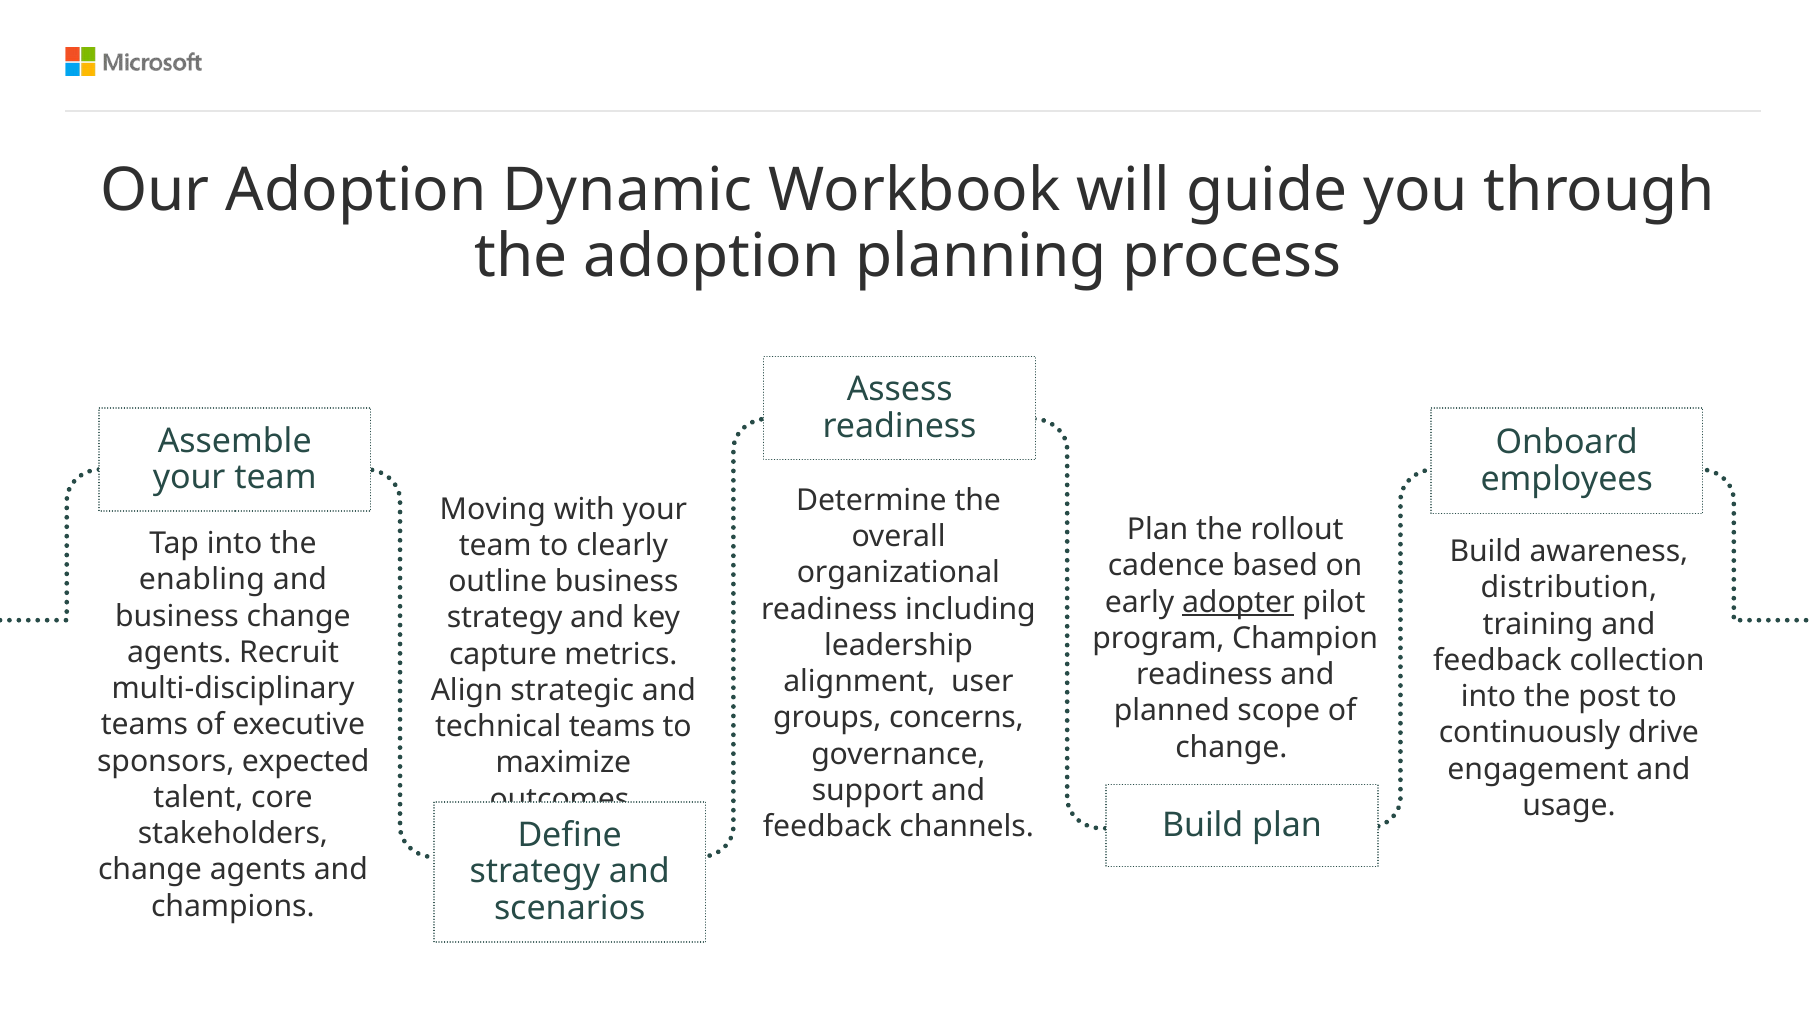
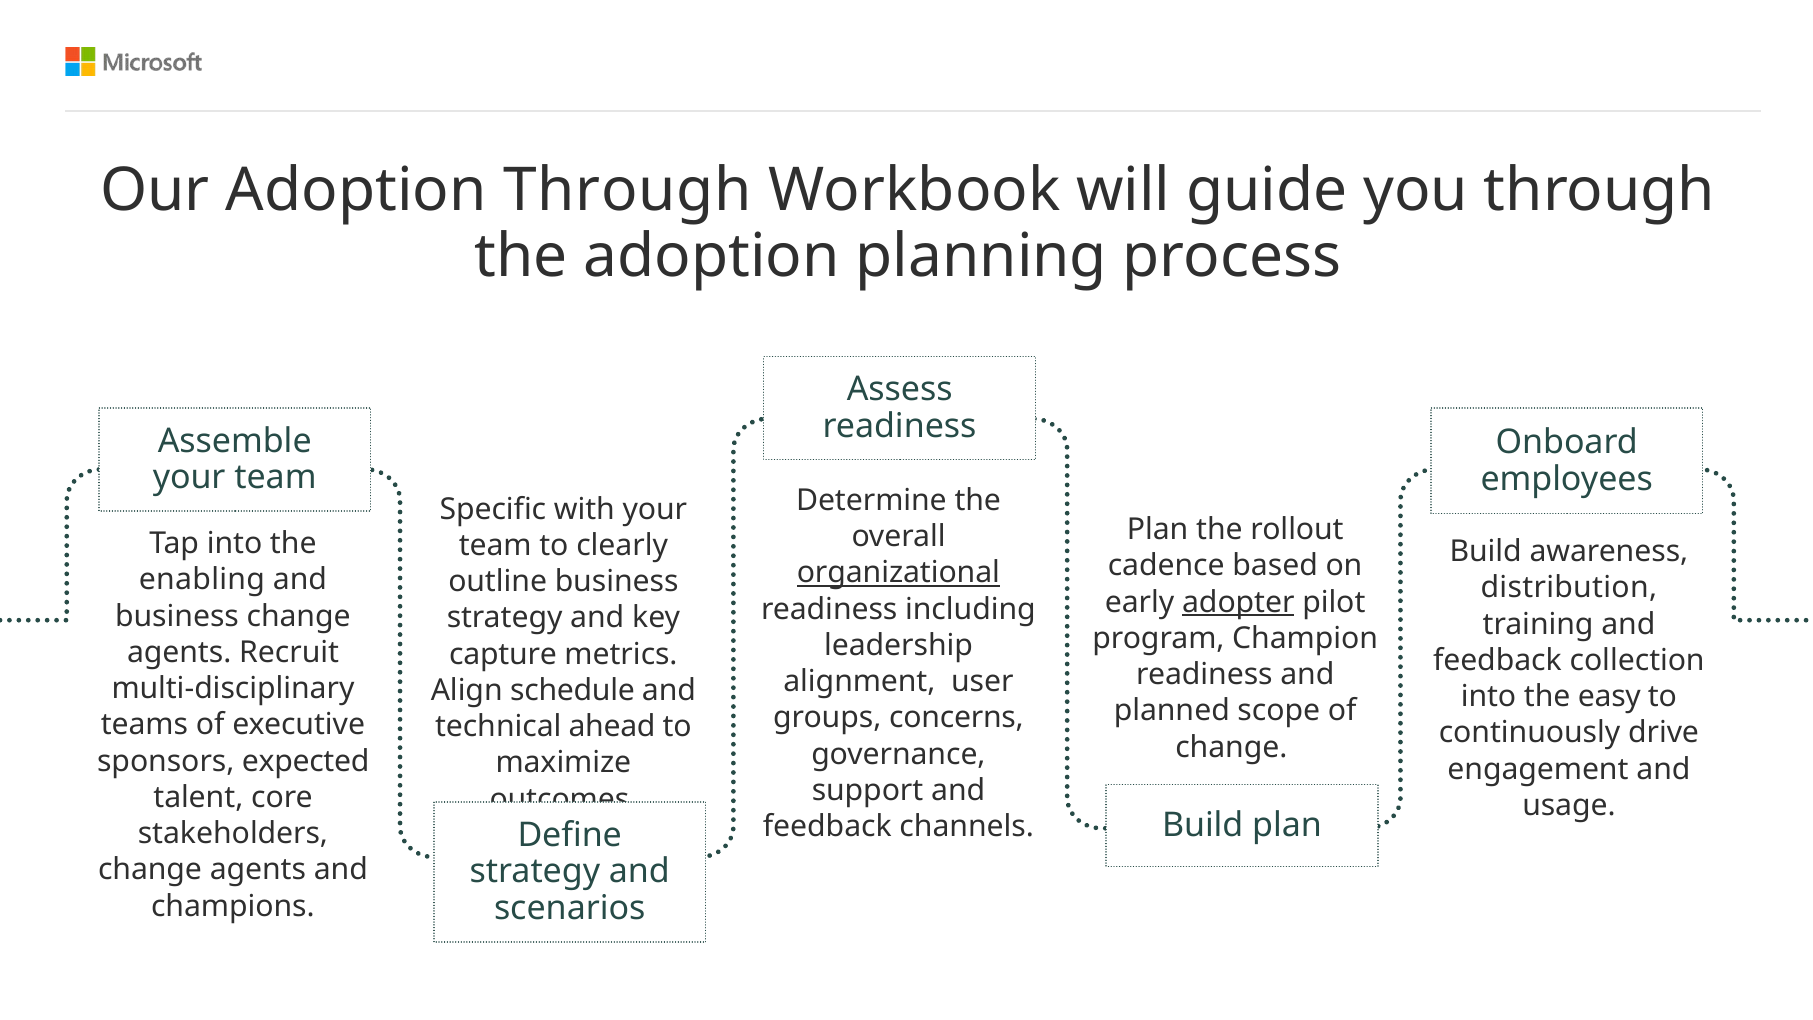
Adoption Dynamic: Dynamic -> Through (627, 191)
Moving: Moving -> Specific (493, 509)
organizational underline: none -> present (898, 573)
strategic: strategic -> schedule (573, 690)
post: post -> easy (1609, 697)
technical teams: teams -> ahead (612, 727)
